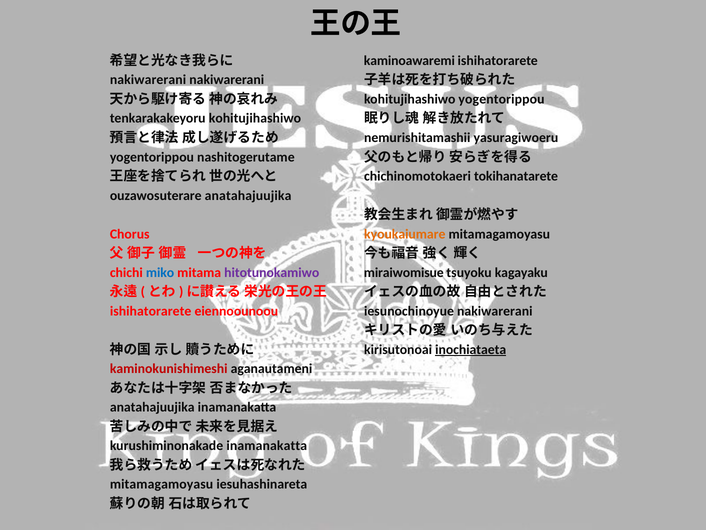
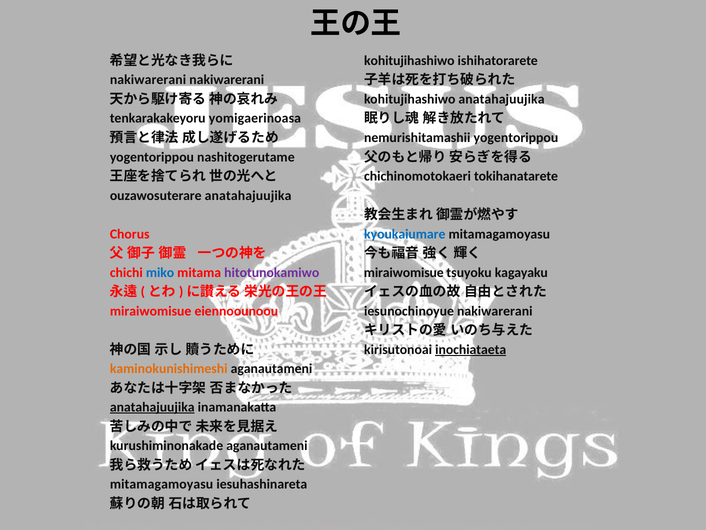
kaminoawaremi: kaminoawaremi -> kohitujihashiwo (409, 61)
kohitujihashiwo yogentorippou: yogentorippou -> anatahajuujika (502, 99)
tenkarakakeyoru kohitujihashiwo: kohitujihashiwo -> yomigaerinoasa (255, 118)
nemurishitamashii yasuragiwoeru: yasuragiwoeru -> yogentorippou (516, 138)
kyoukaiumare colour: orange -> blue (405, 234)
ishihatorarete: ishihatorarete -> miraiwomisue (151, 311)
kaminokunishimeshi colour: red -> orange (169, 368)
anatahajuujika underline: none -> present (152, 407)
kurushiminonakade inamanakatta: inamanakatta -> aganautameni (267, 445)
